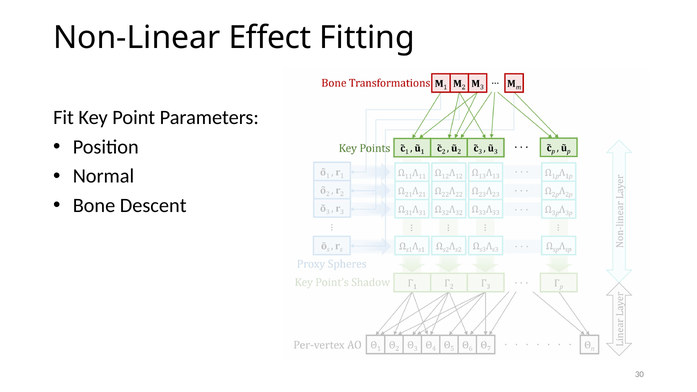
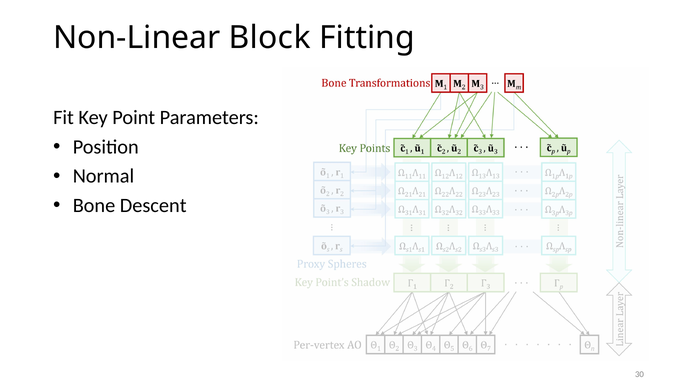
Effect: Effect -> Block (270, 38)
